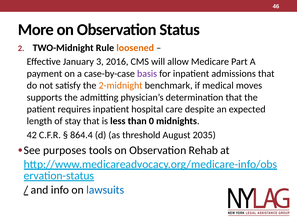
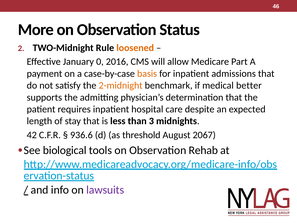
3: 3 -> 0 (100, 62)
basis colour: purple -> orange (147, 73)
moves: moves -> better (249, 85)
0: 0 -> 3 (151, 121)
864.4: 864.4 -> 936.6 (81, 135)
2035: 2035 -> 2067 (204, 135)
purposes: purposes -> biological (65, 150)
lawsuits colour: blue -> purple (105, 190)
